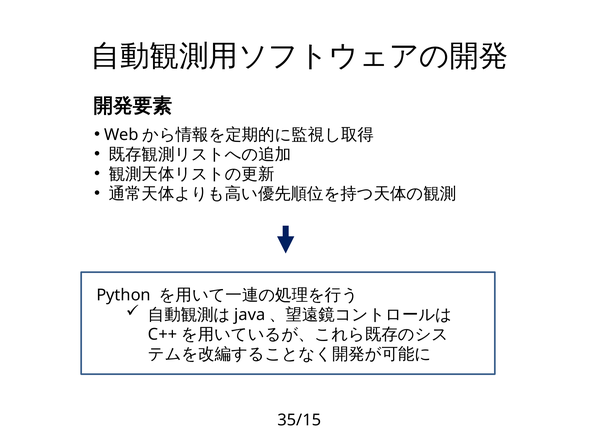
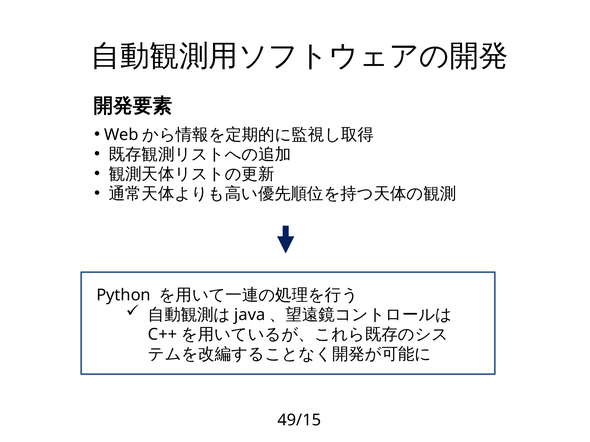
35/15: 35/15 -> 49/15 (299, 421)
